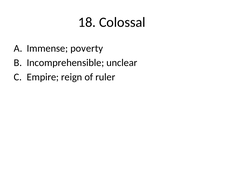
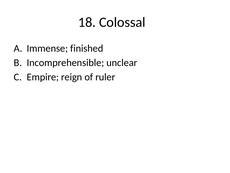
poverty: poverty -> finished (87, 48)
